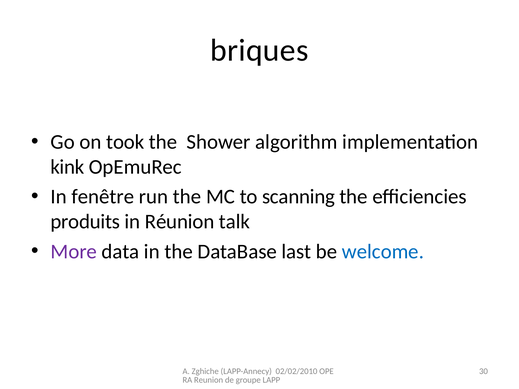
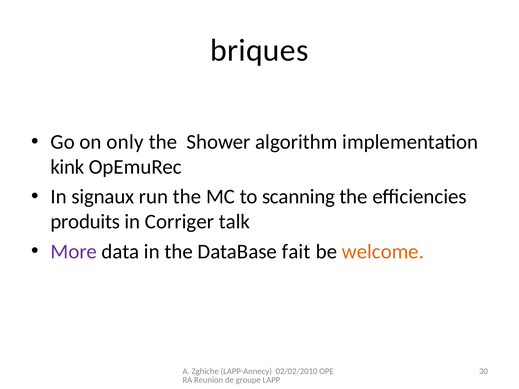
took: took -> only (125, 142)
fenêtre: fenêtre -> signaux (103, 197)
Réunion: Réunion -> Corriger (180, 222)
last: last -> fait (296, 252)
welcome colour: blue -> orange (383, 252)
